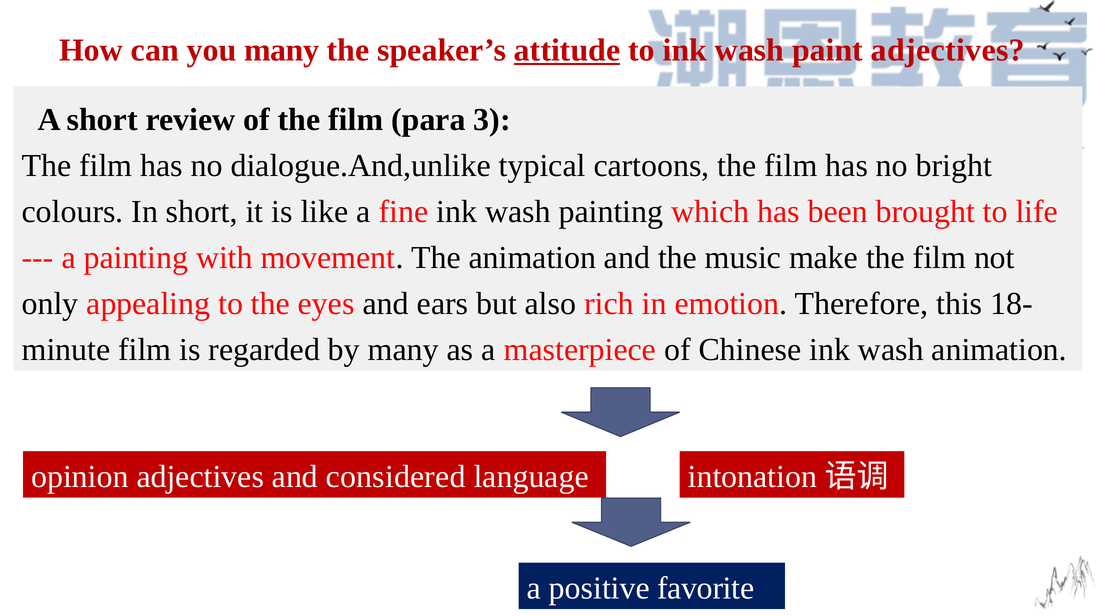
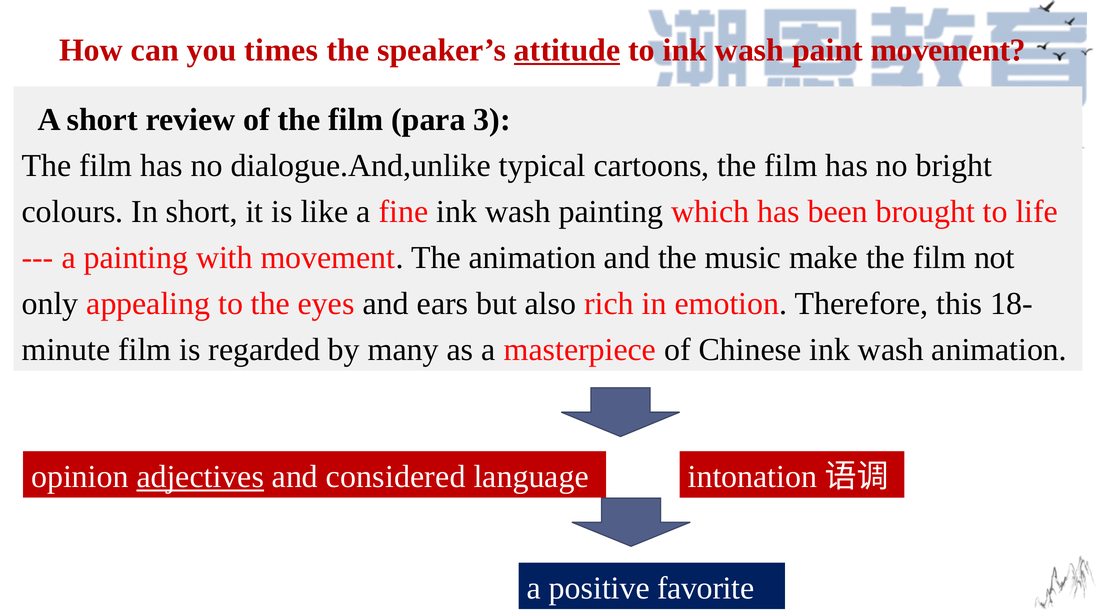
you many: many -> times (281, 50)
paint adjectives: adjectives -> movement (948, 50)
adjectives underline: none -> present (200, 477)
